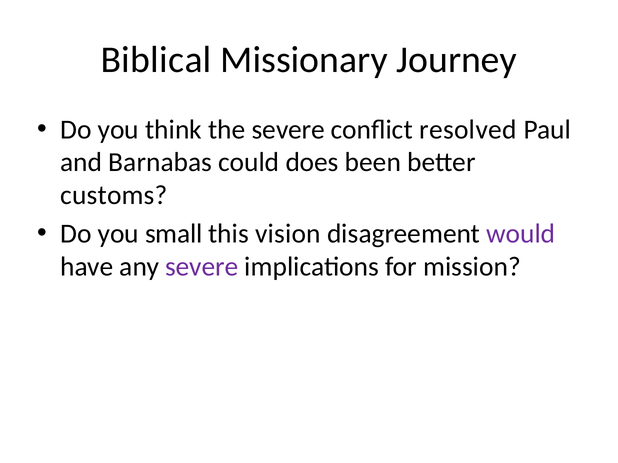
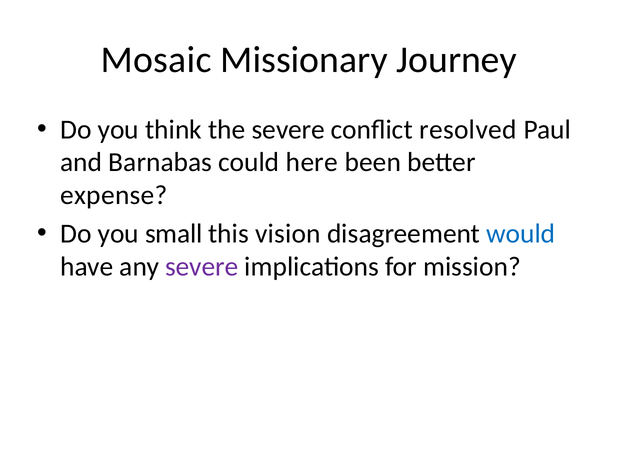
Biblical: Biblical -> Mosaic (156, 60)
does: does -> here (312, 163)
customs: customs -> expense (114, 196)
would colour: purple -> blue (521, 234)
